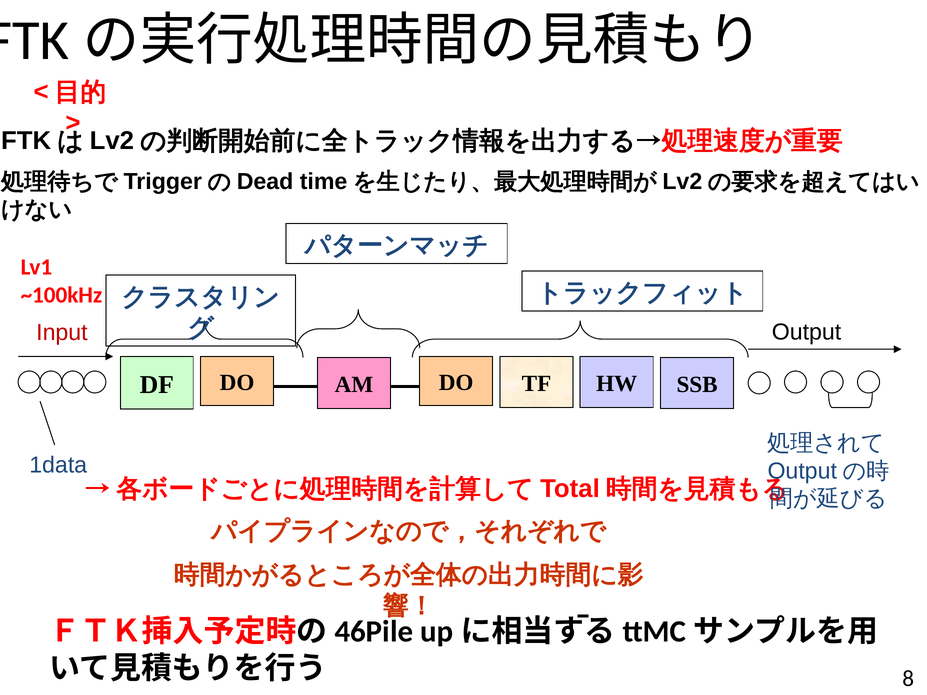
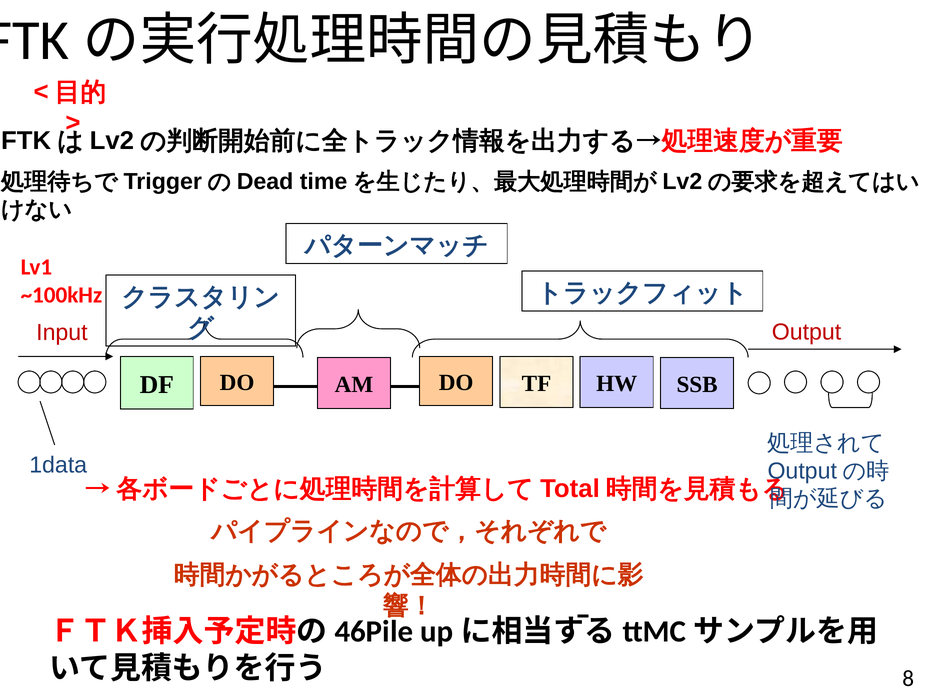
Output colour: black -> red (807, 332)
